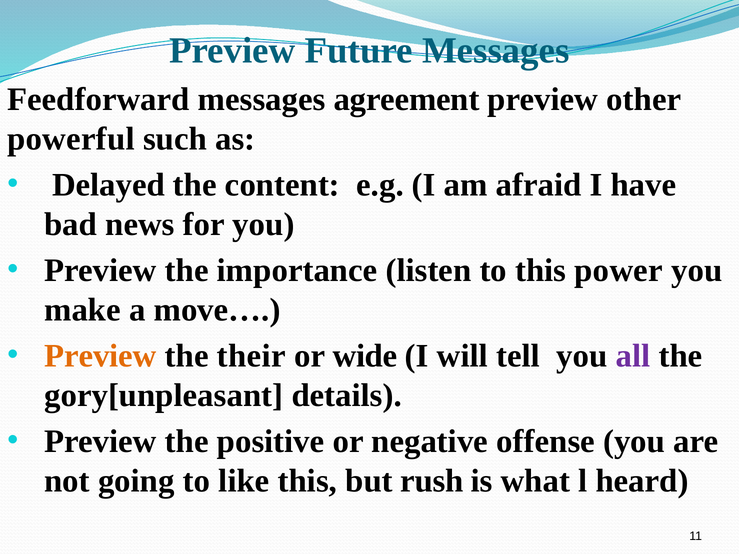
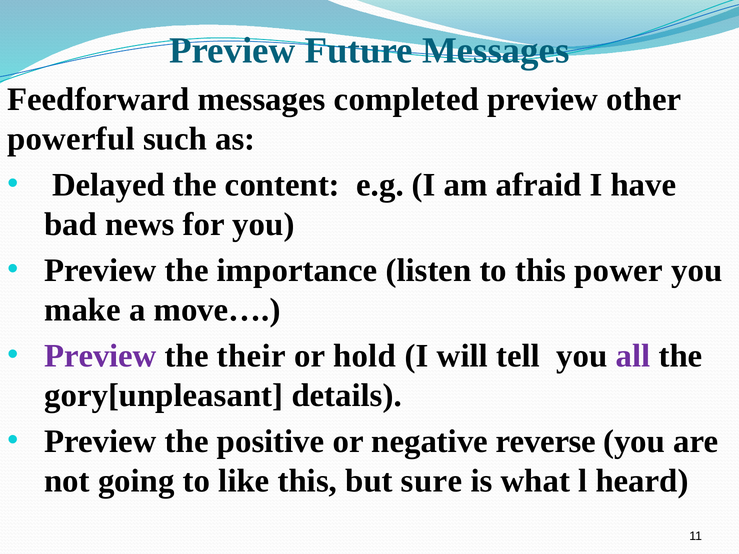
agreement: agreement -> completed (406, 100)
Preview colour: orange -> purple (100, 356)
wide: wide -> hold (365, 356)
offense: offense -> reverse (546, 441)
rush: rush -> sure (432, 481)
